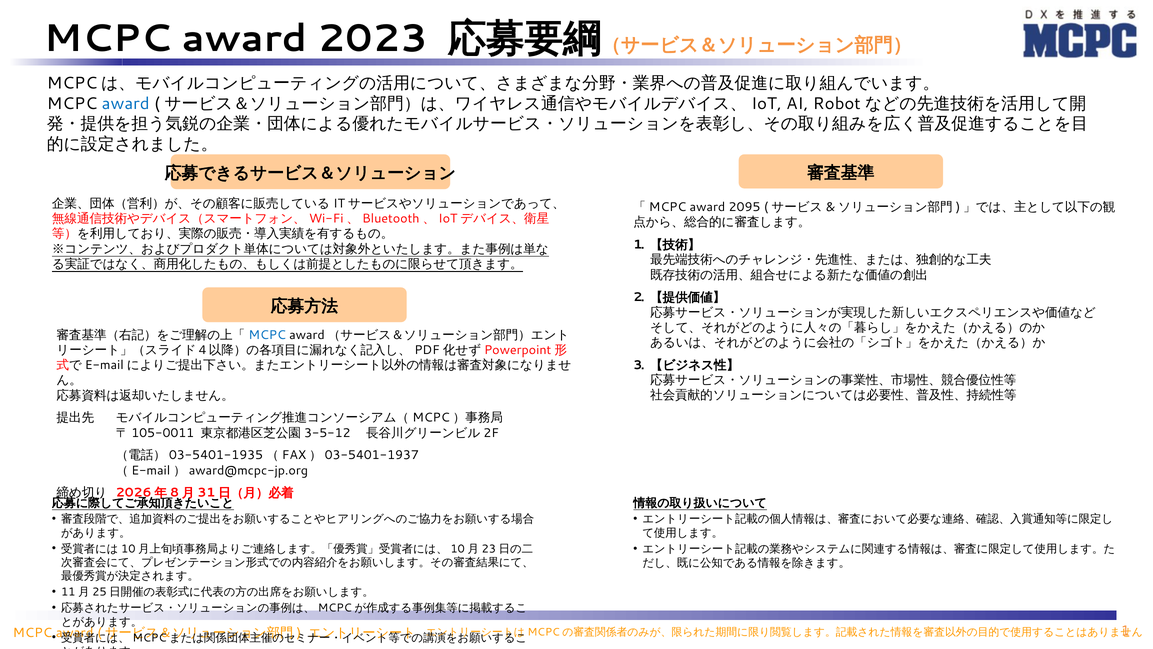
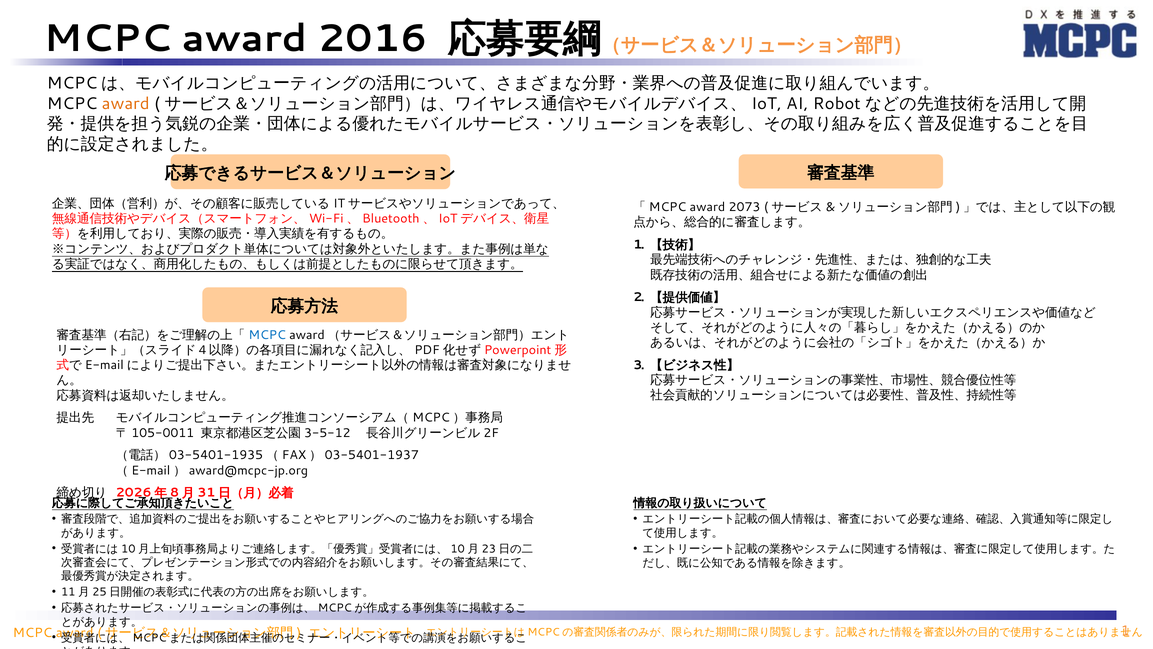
2023: 2023 -> 2016 (373, 38)
award colour: blue -> orange (126, 104)
2095: 2095 -> 2073 (745, 207)
